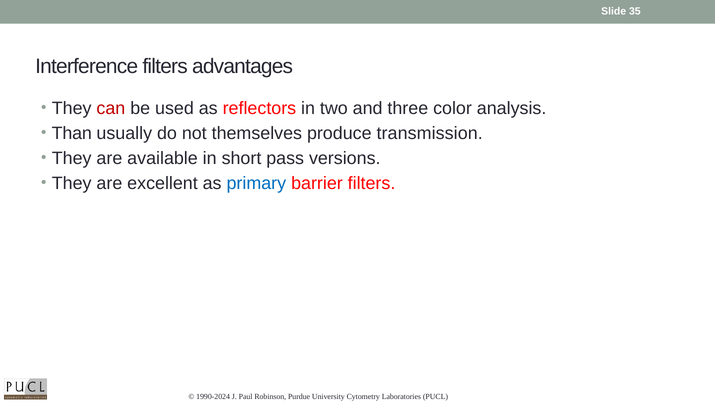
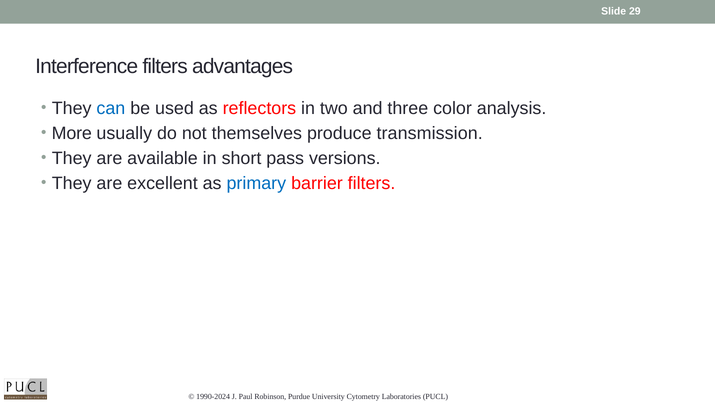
35: 35 -> 29 (635, 11)
can colour: red -> blue (111, 109)
Than: Than -> More (72, 134)
